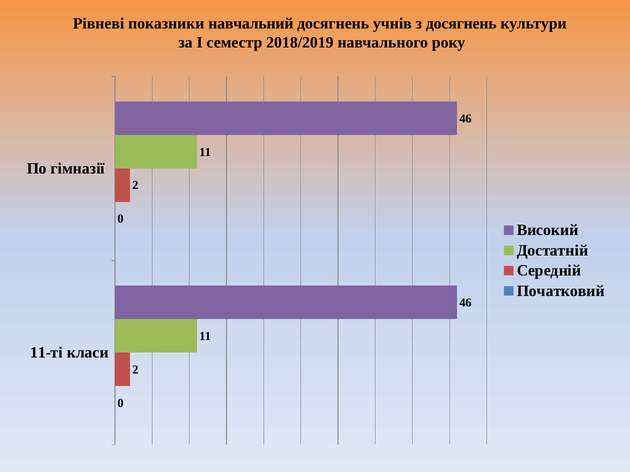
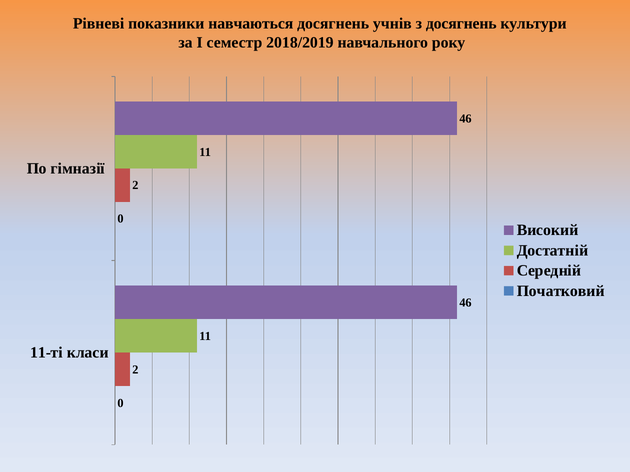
навчальний: навчальний -> навчаються (251, 24)
